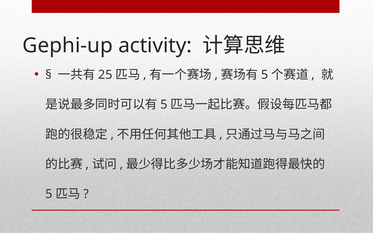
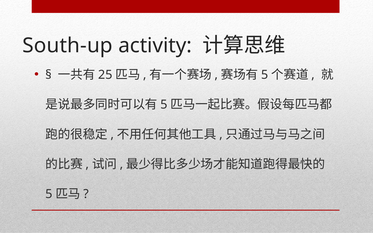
Gephi-up: Gephi-up -> South-up (68, 45)
